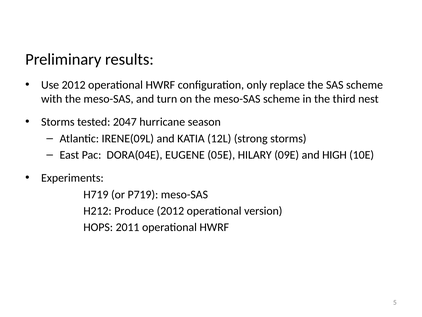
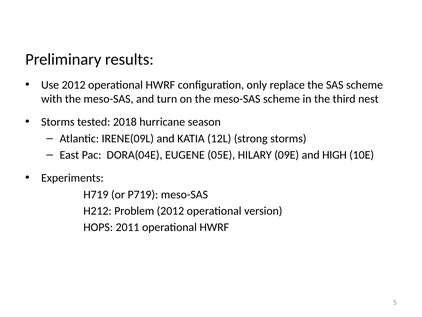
2047: 2047 -> 2018 (125, 122)
Produce: Produce -> Problem (134, 211)
